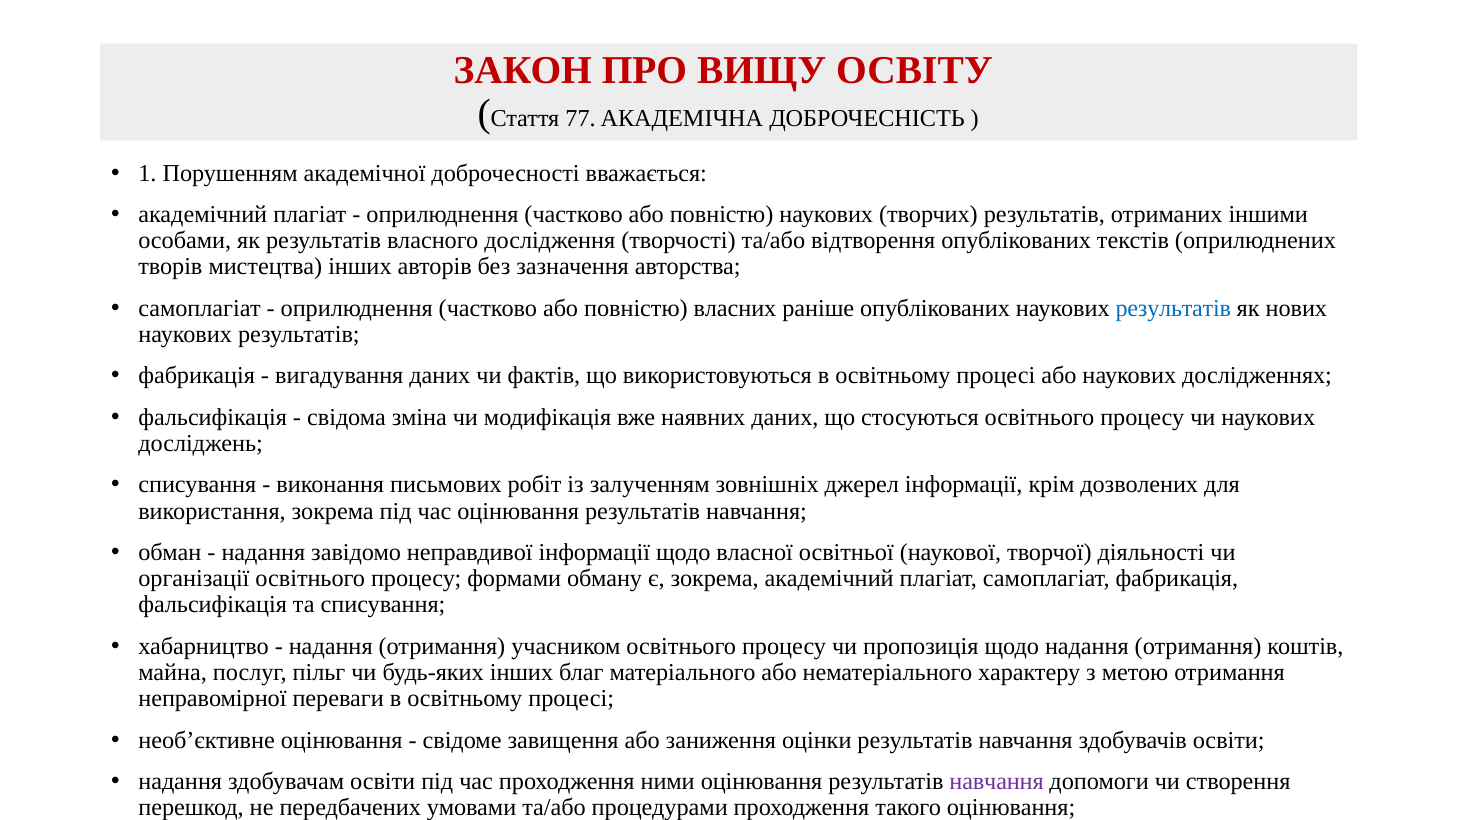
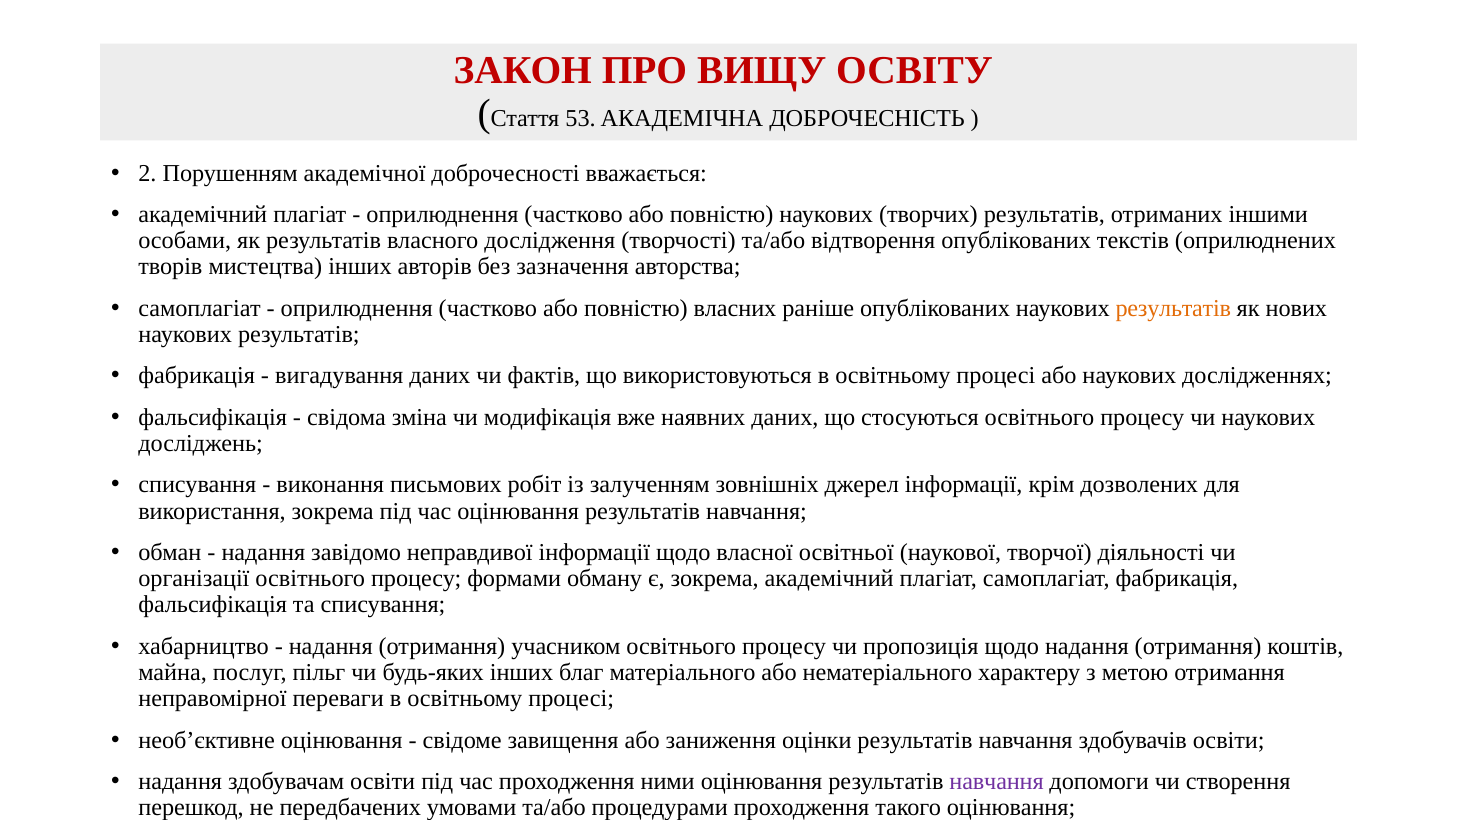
77: 77 -> 53 (581, 118)
1: 1 -> 2 (147, 173)
результатів colour: blue -> orange (1173, 308)
